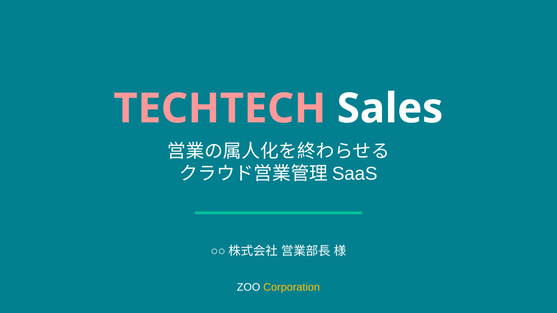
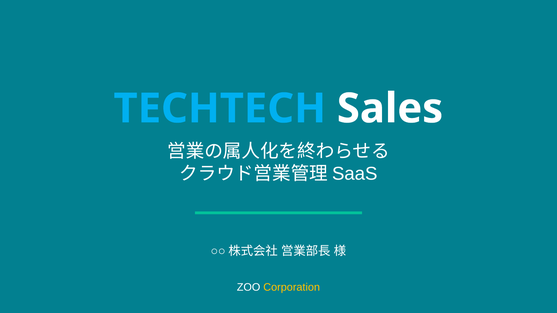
TECHTECH colour: pink -> light blue (220, 109)
